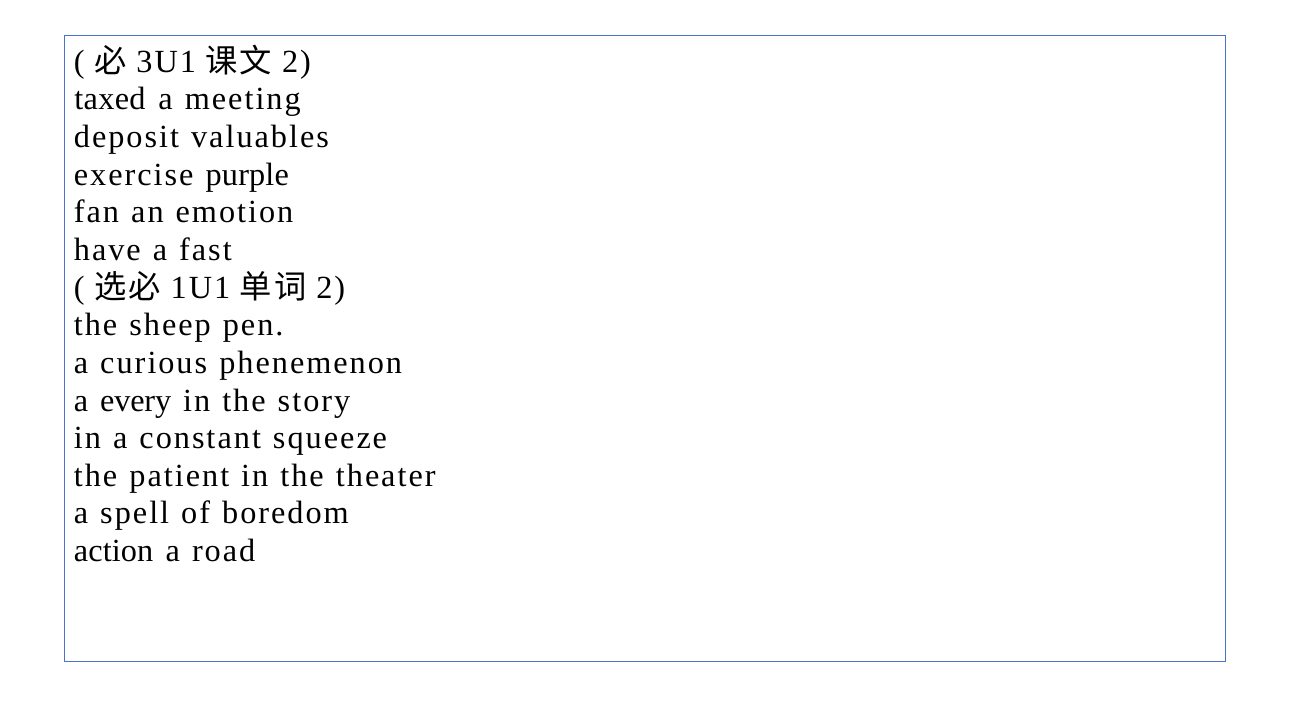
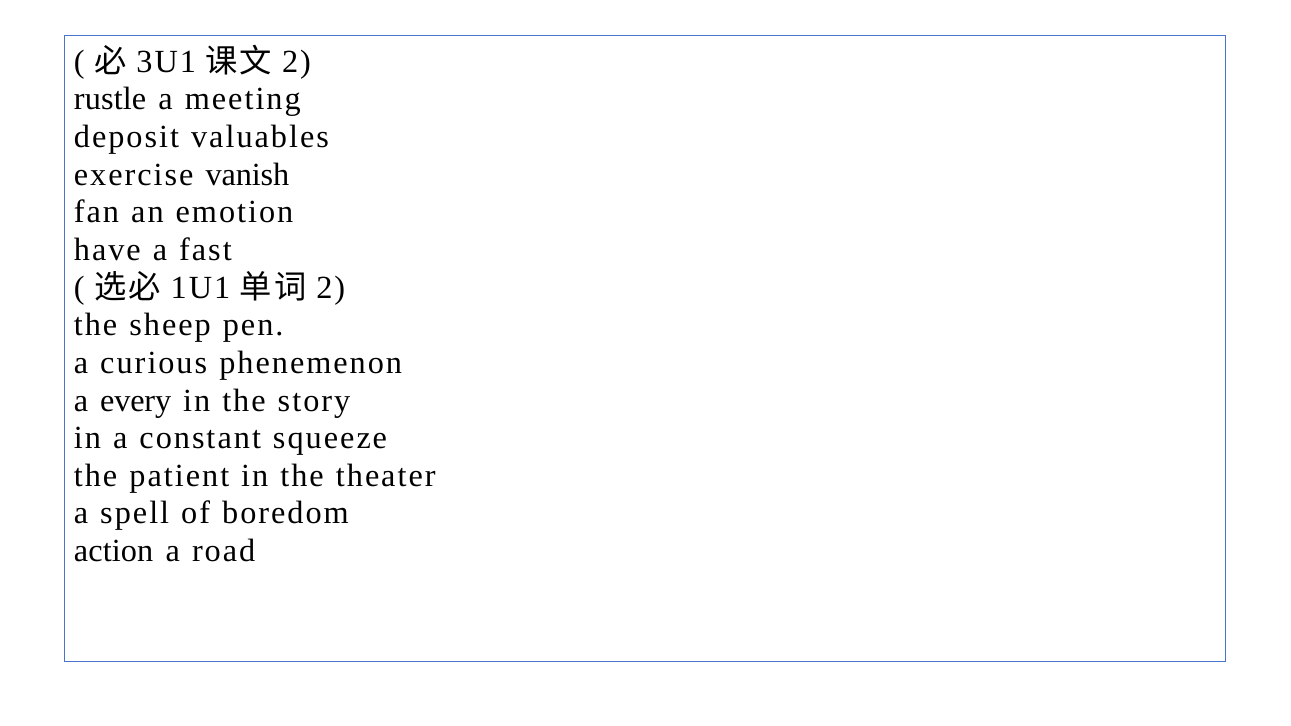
taxed: taxed -> rustle (110, 99)
purple: purple -> vanish (247, 174)
